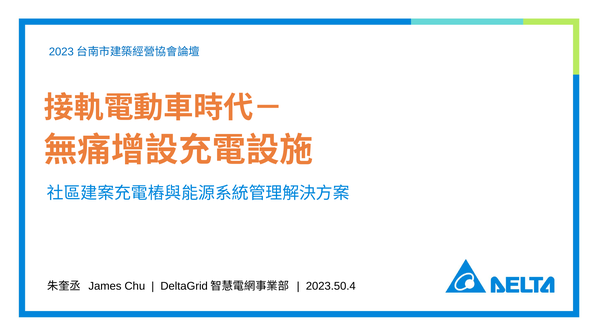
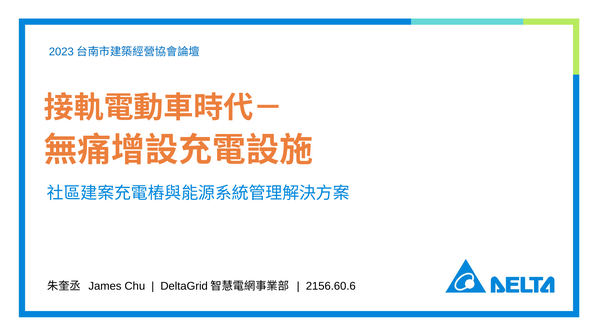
2023.50.4: 2023.50.4 -> 2156.60.6 (331, 286)
